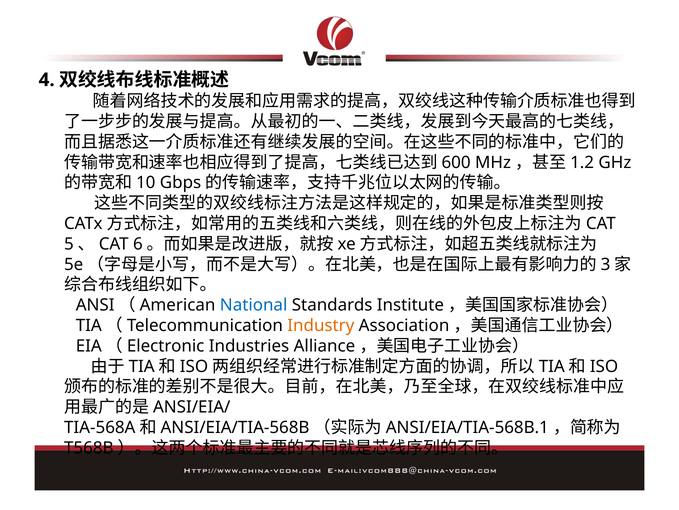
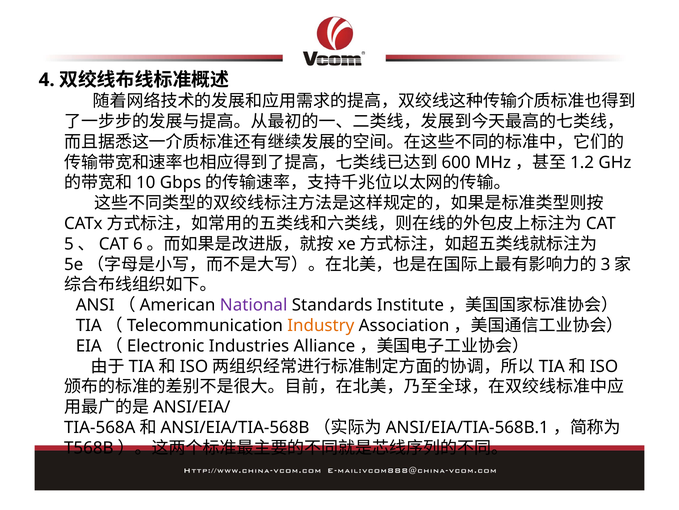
National colour: blue -> purple (254, 305)
